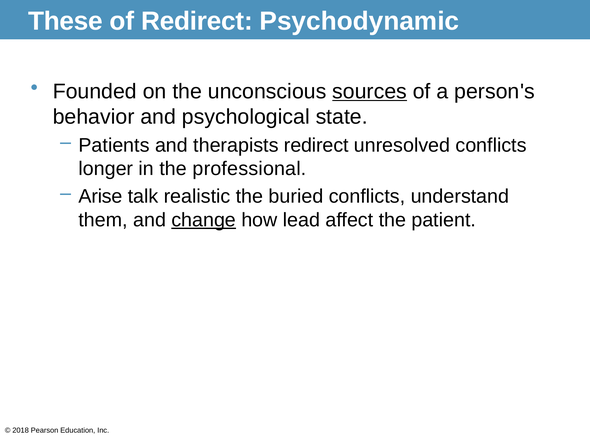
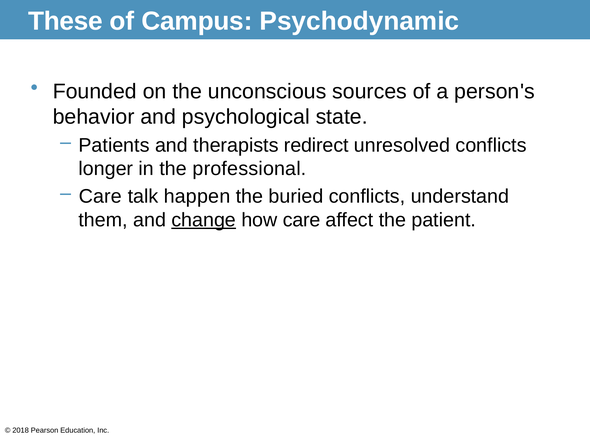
of Redirect: Redirect -> Campus (197, 21)
sources underline: present -> none (370, 91)
Arise: Arise -> Care (100, 197)
realistic: realistic -> happen (197, 197)
how lead: lead -> care (302, 220)
